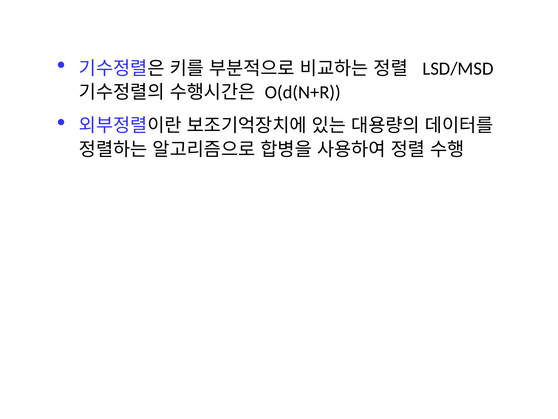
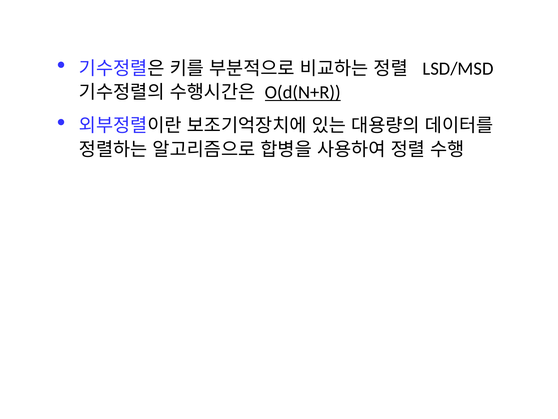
O(d(N+R underline: none -> present (303, 92)
